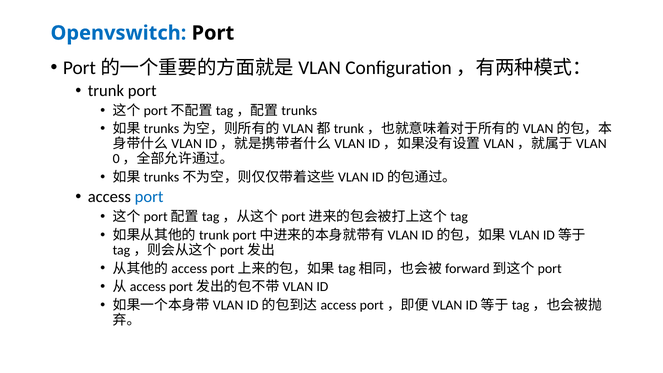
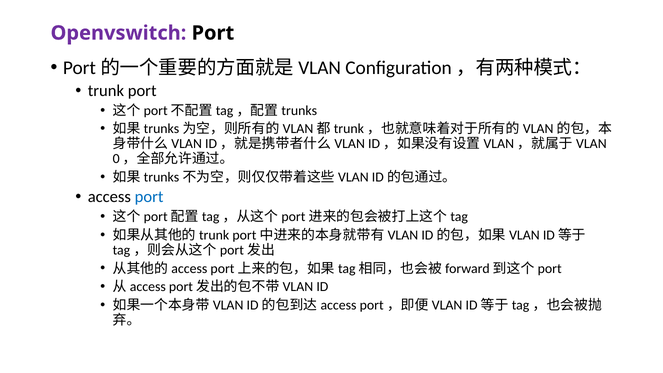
Openvswitch colour: blue -> purple (118, 33)
